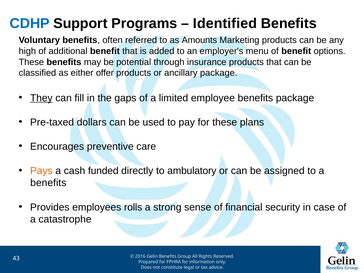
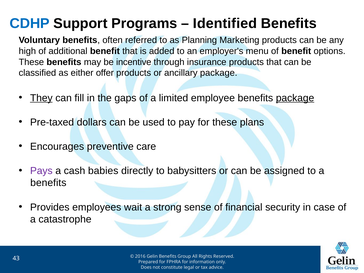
Amounts: Amounts -> Planning (199, 40)
potential: potential -> incentive (134, 62)
package underline: none -> present (295, 98)
Pays colour: orange -> purple (41, 171)
funded: funded -> babies (103, 171)
ambulatory: ambulatory -> babysitters (192, 171)
rolls: rolls -> wait (133, 207)
